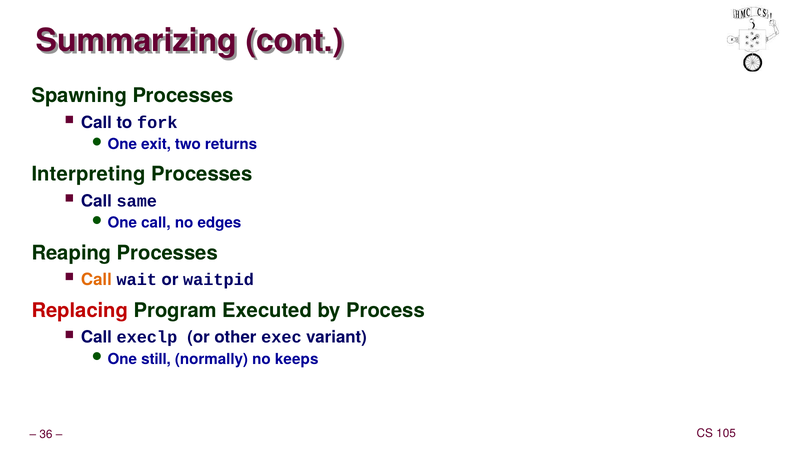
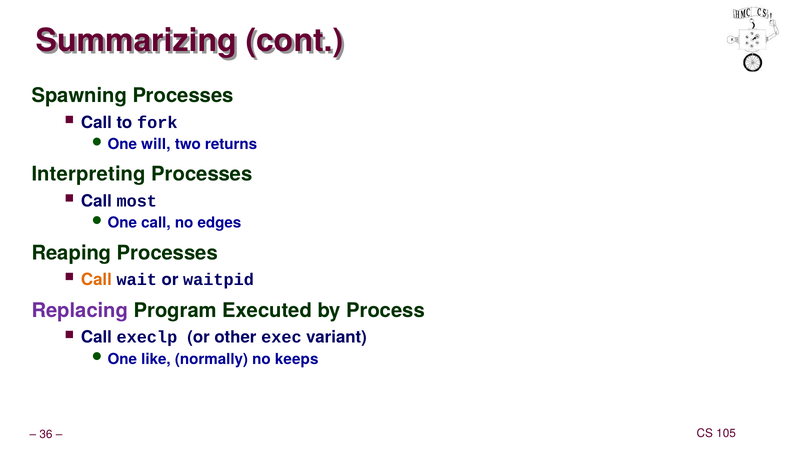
exit: exit -> will (156, 144)
same: same -> most (137, 201)
Replacing colour: red -> purple (80, 310)
still: still -> like (156, 359)
